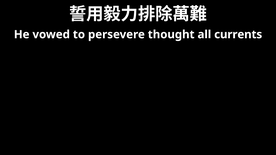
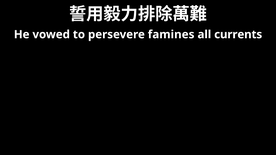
thought: thought -> famines (171, 35)
